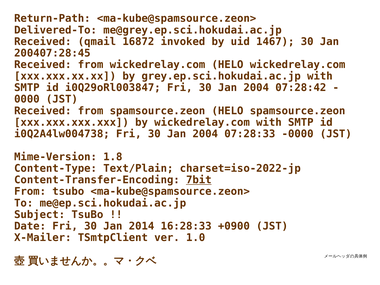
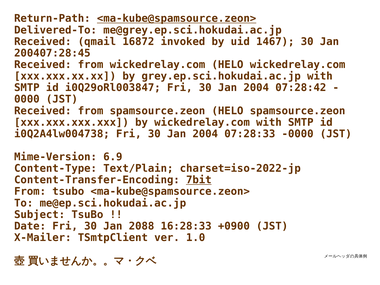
<ma-kube@spamsource.zeon> underline: none -> present (177, 18)
1.8: 1.8 -> 6.9 (113, 157)
2014: 2014 -> 2088 (142, 226)
